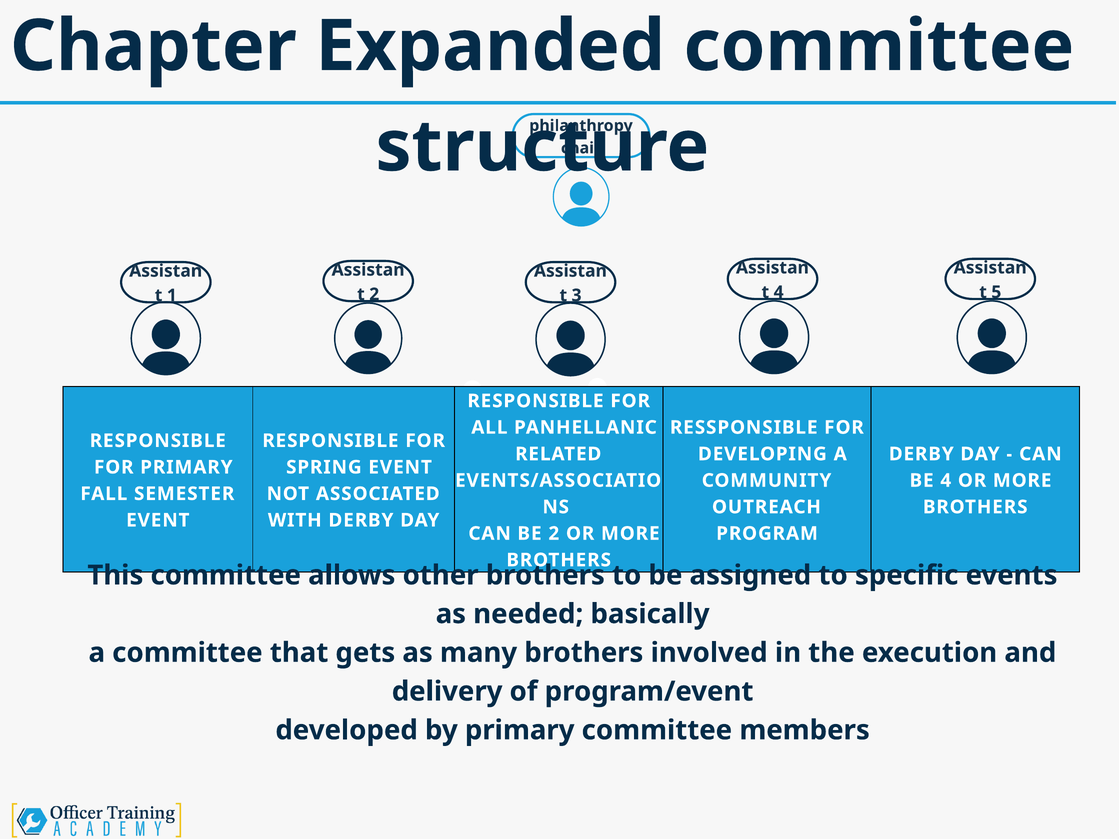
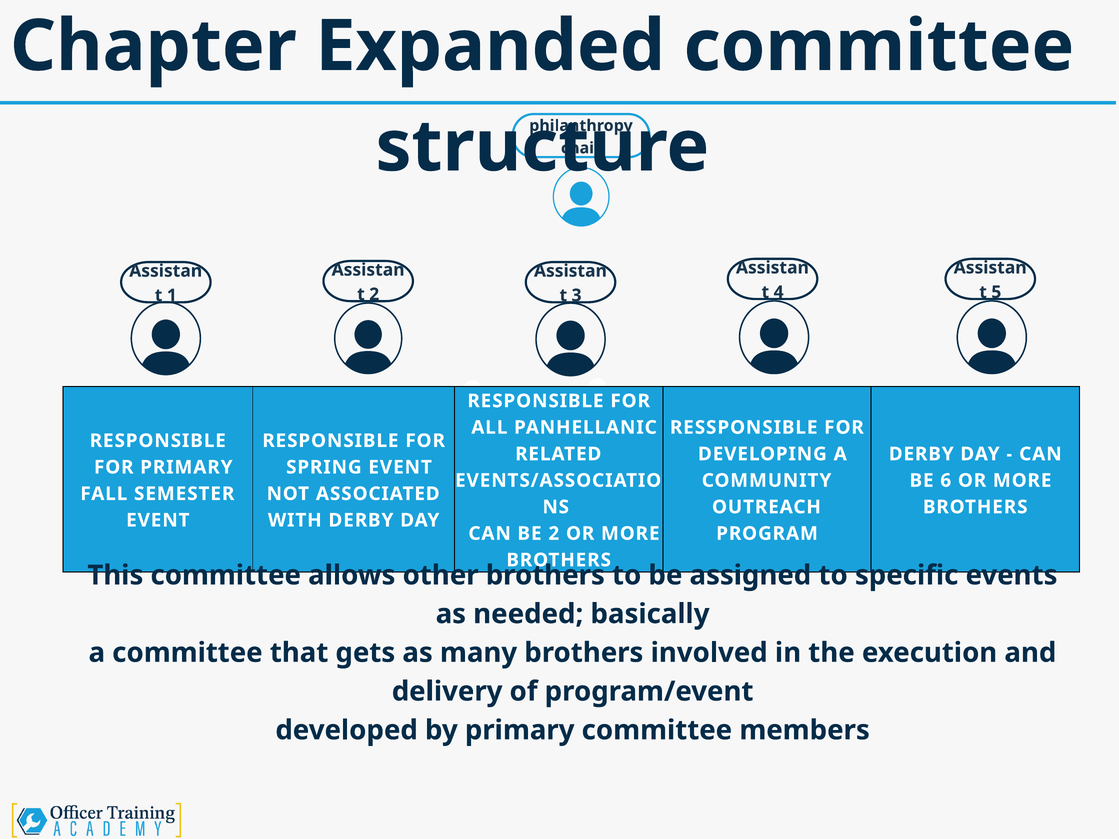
BE 4: 4 -> 6 (946, 481)
